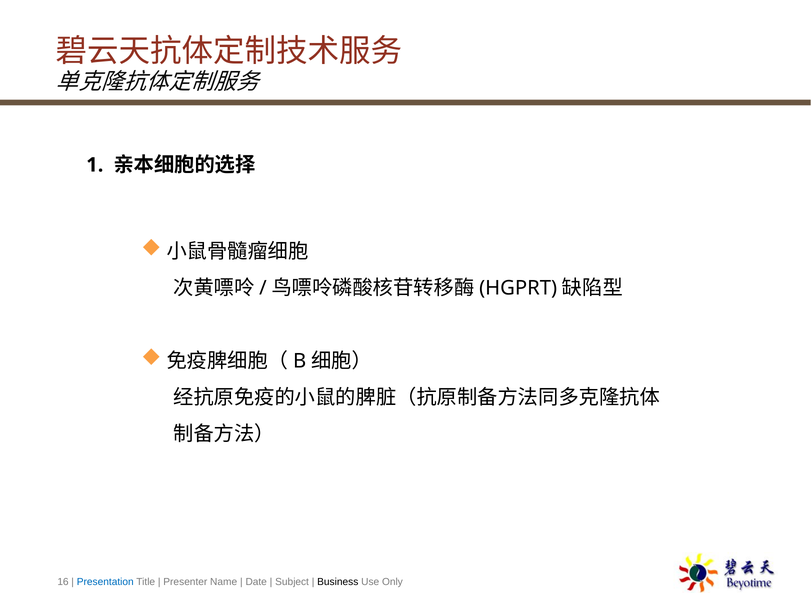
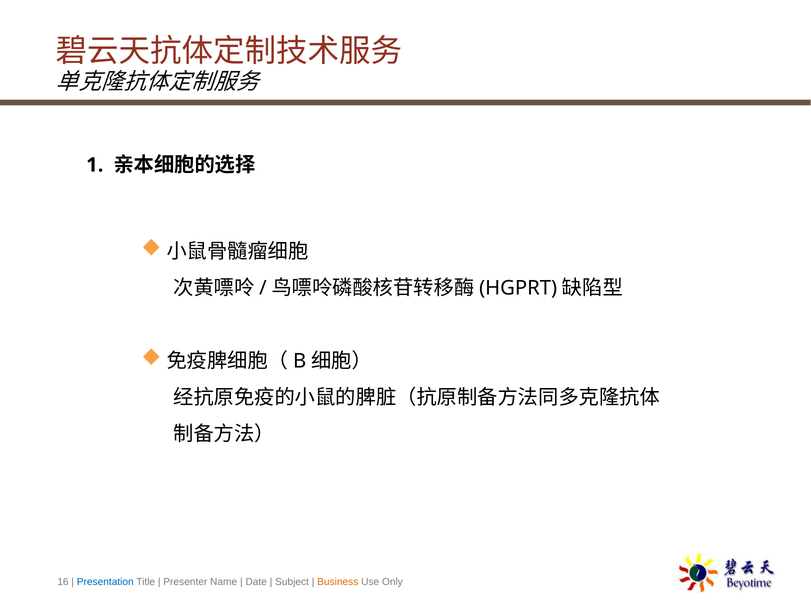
Business colour: black -> orange (338, 582)
